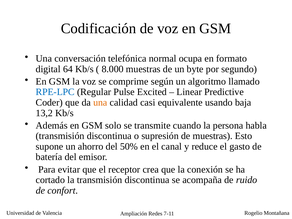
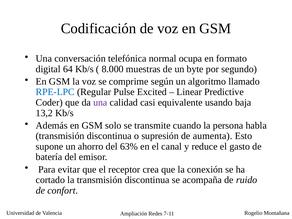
una colour: orange -> purple (100, 102)
de muestras: muestras -> aumenta (213, 136)
50%: 50% -> 63% (129, 146)
